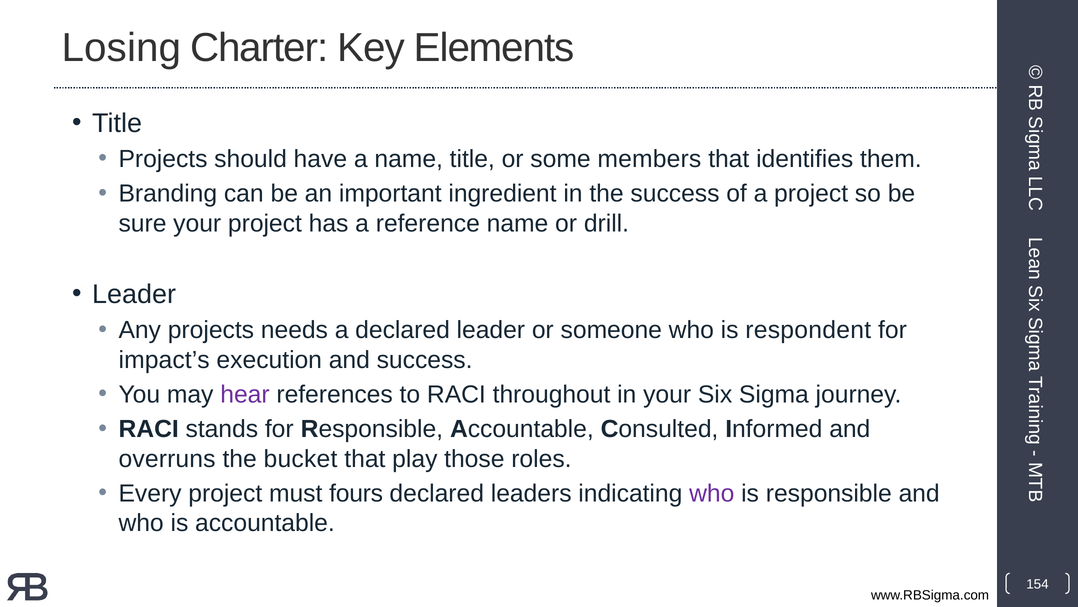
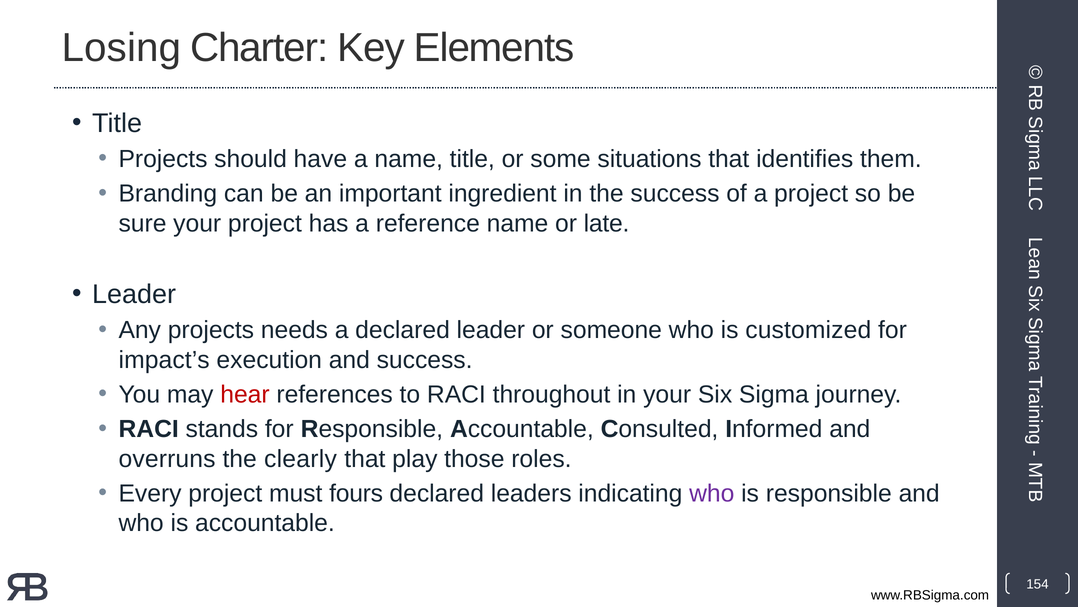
members: members -> situations (649, 159)
drill: drill -> late (607, 223)
respondent: respondent -> customized (808, 330)
hear colour: purple -> red (245, 394)
bucket: bucket -> clearly (300, 458)
